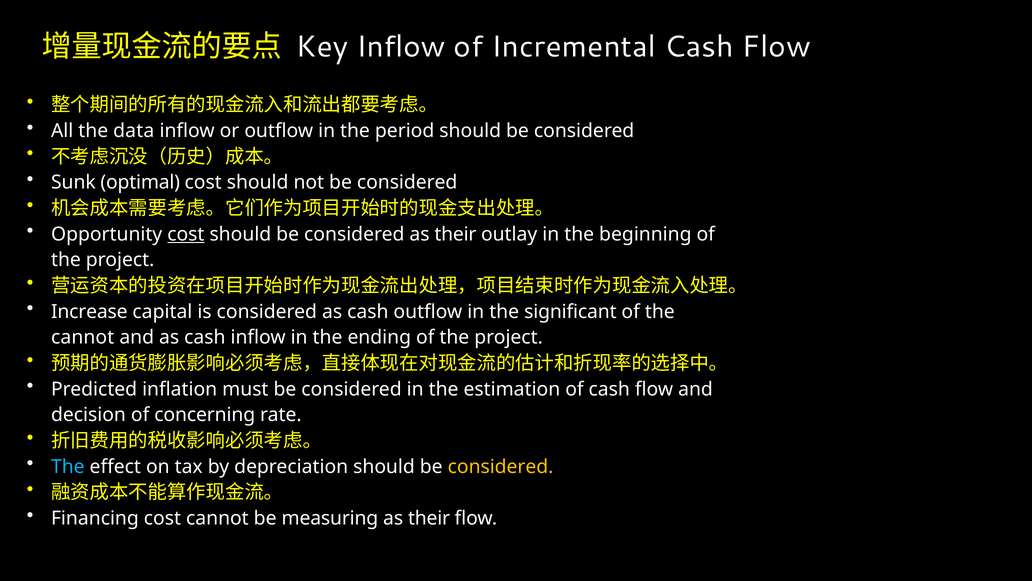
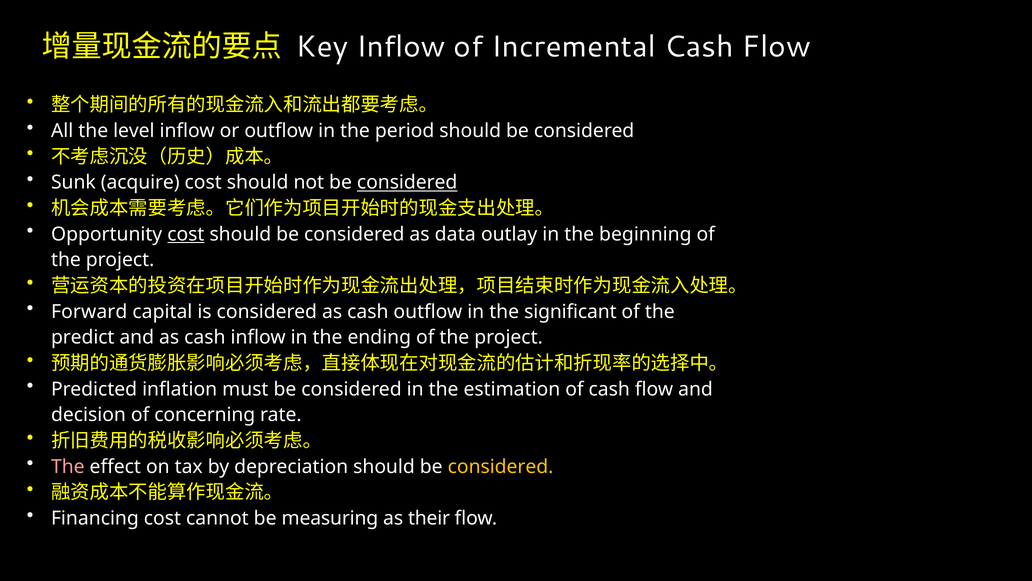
data: data -> level (134, 131)
optimal: optimal -> acquire (140, 182)
considered underline: none -> present (407, 182)
considered as their: their -> data (455, 234)
Increase: Increase -> Forward (89, 311)
cannot: cannot -> predict (83, 337)
The colour: light blue -> pink (68, 466)
